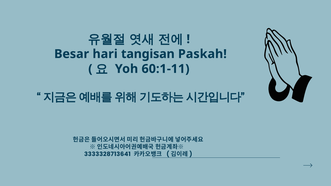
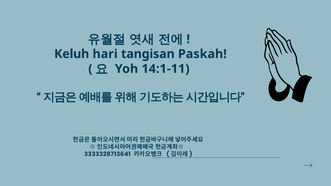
Besar: Besar -> Keluh (72, 54)
60:1-11: 60:1-11 -> 14:1-11 (166, 69)
